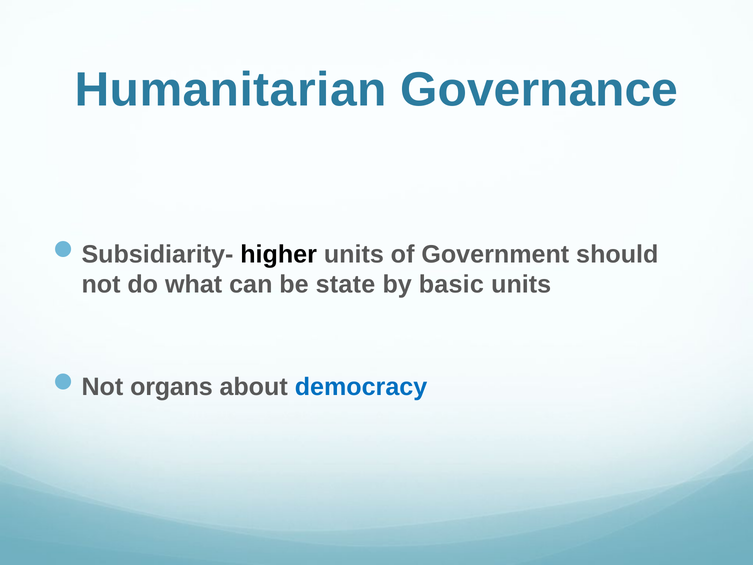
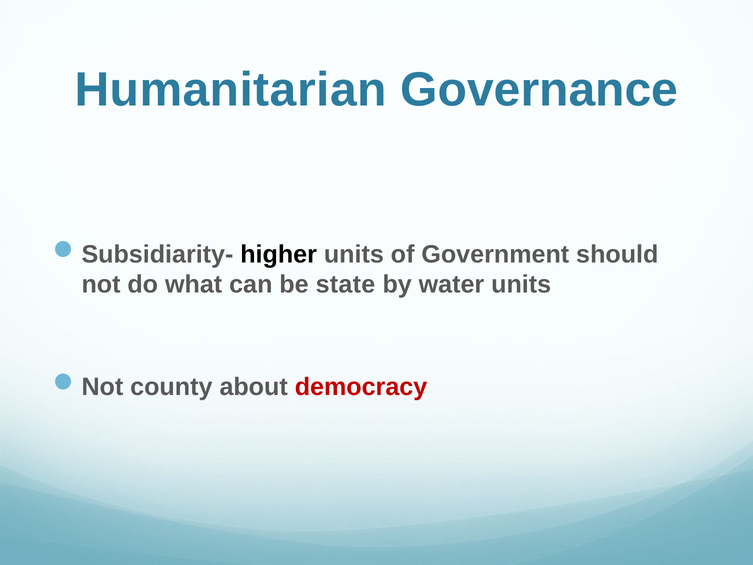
basic: basic -> water (451, 285)
organs: organs -> county (171, 387)
democracy colour: blue -> red (361, 387)
